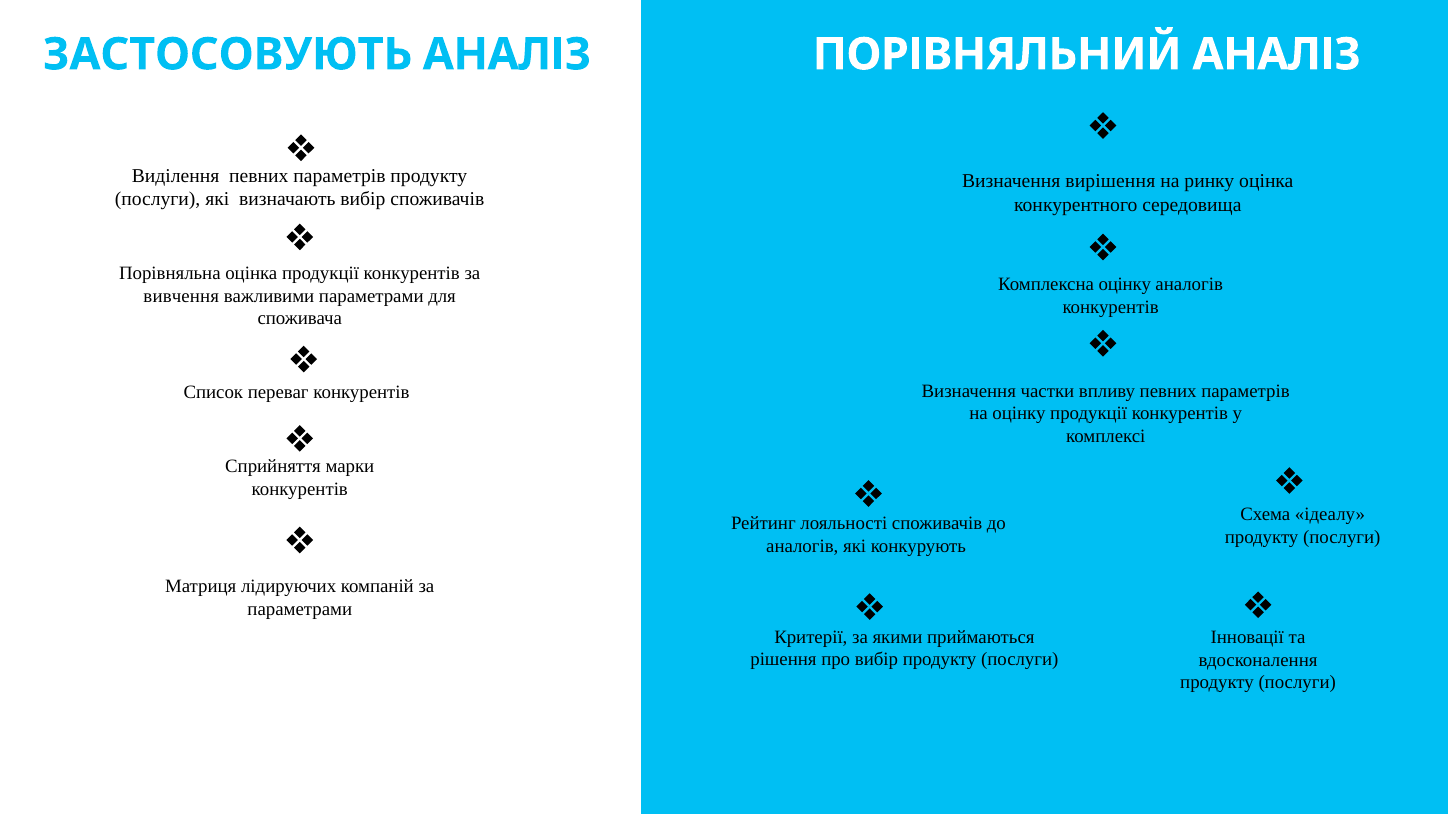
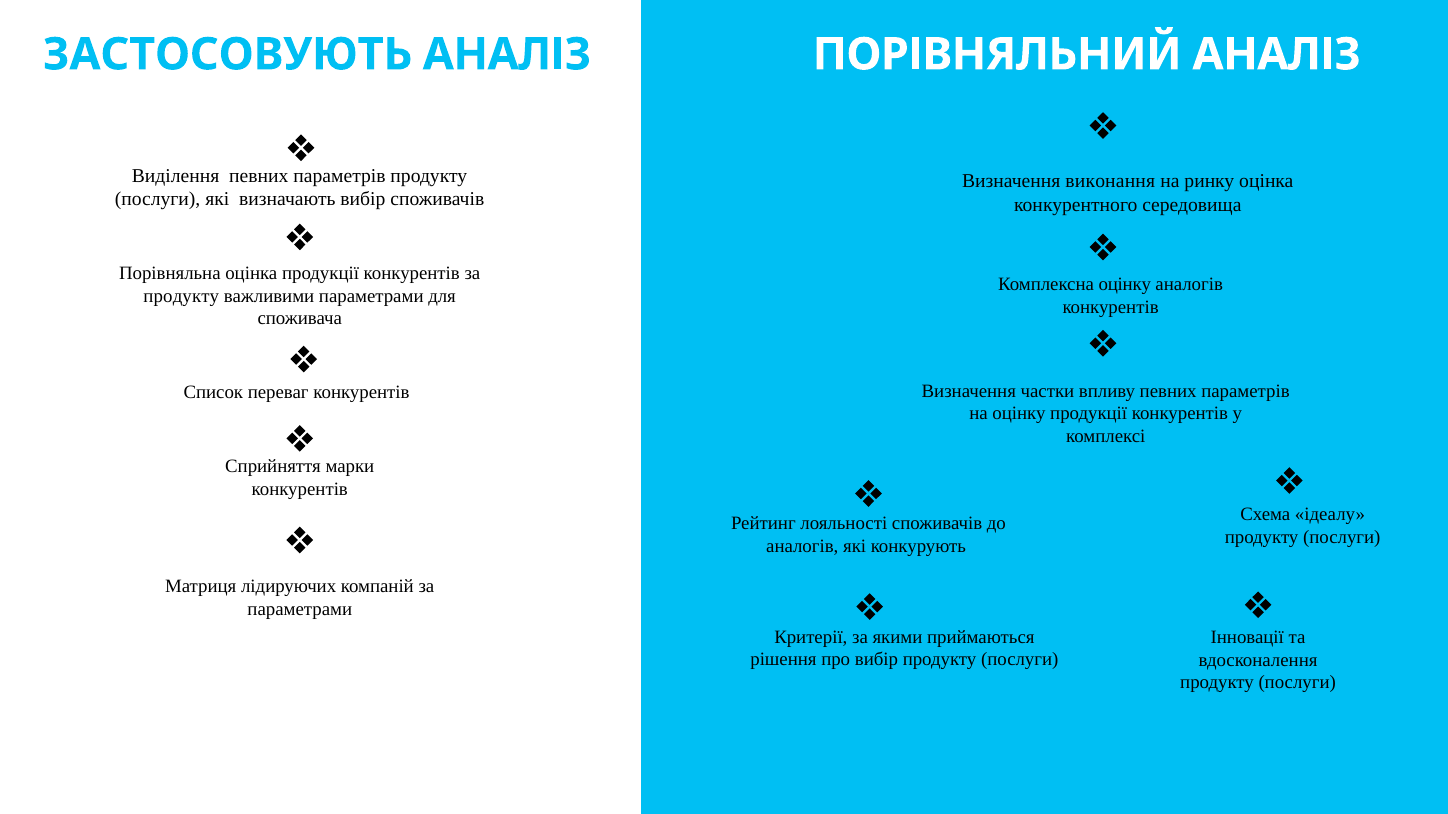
вирішення: вирішення -> виконання (1110, 181)
вивчення: вивчення -> продукту (181, 296)
